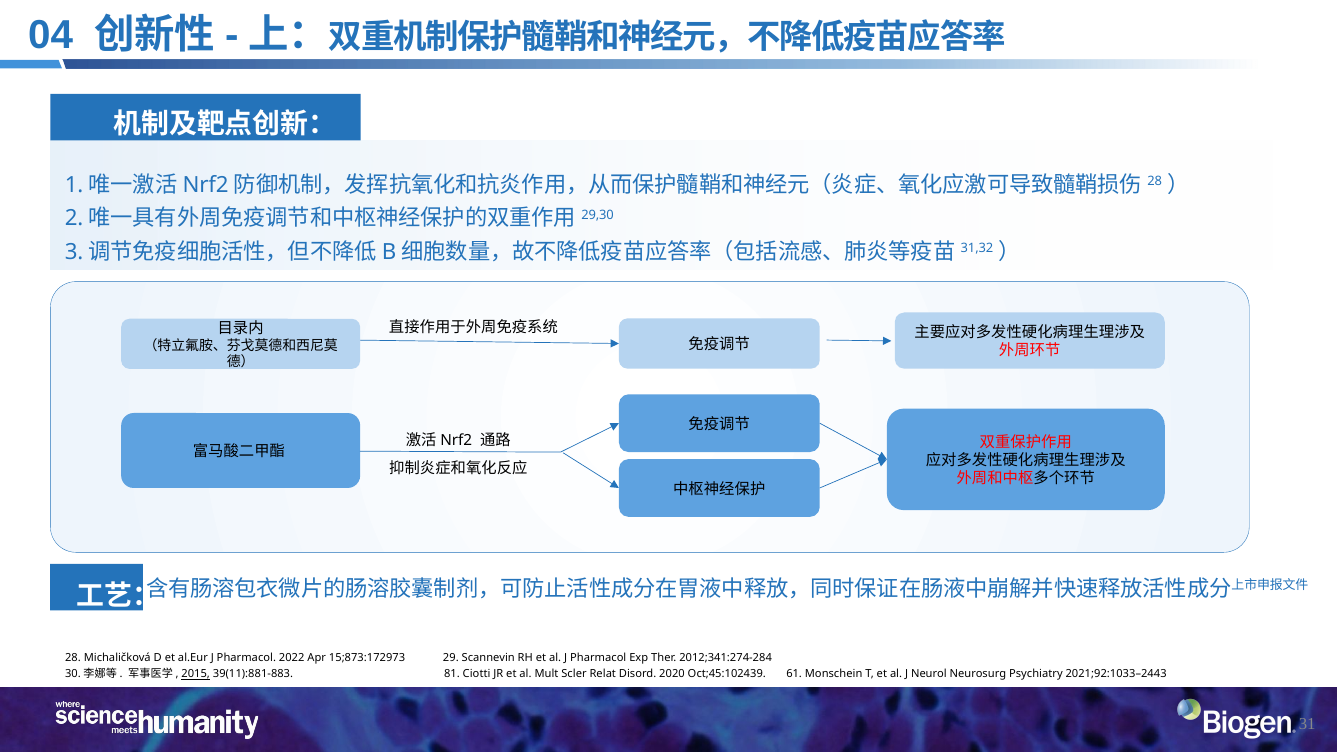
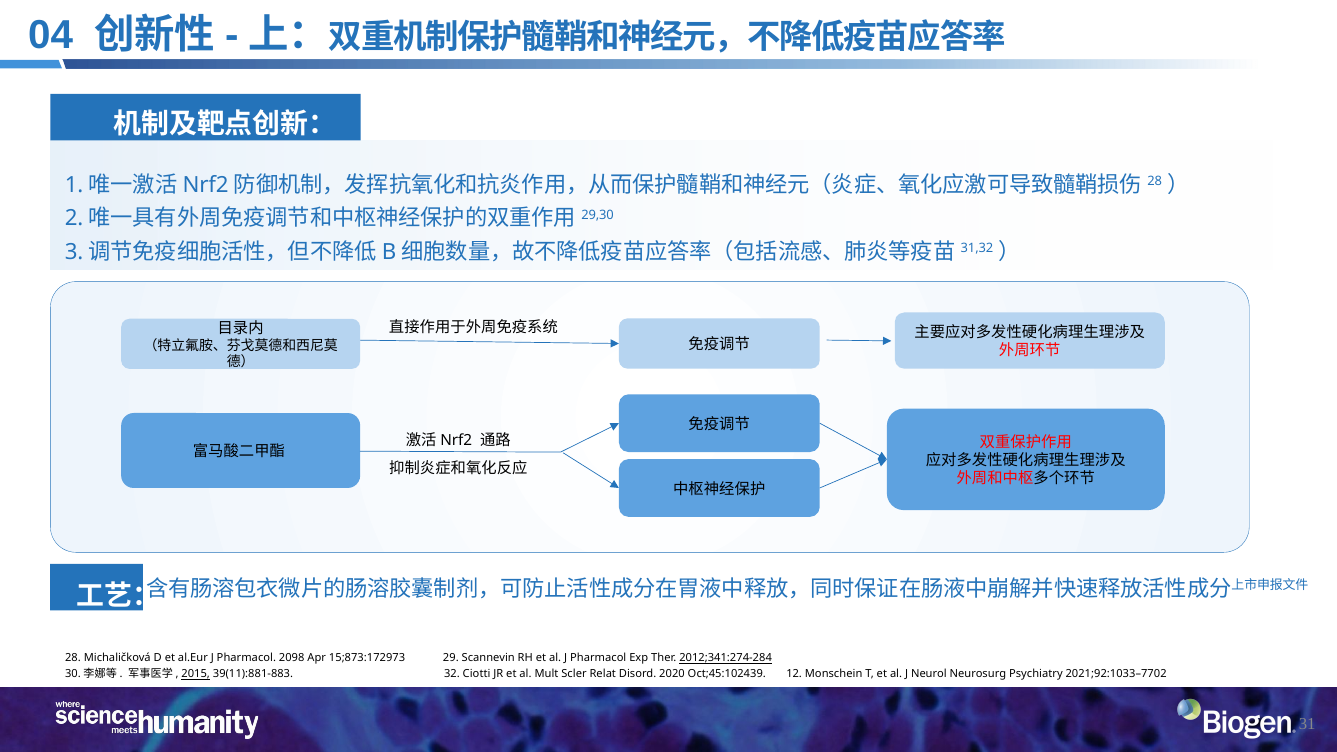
2022: 2022 -> 2098 (292, 658)
2012;341:274-284 underline: none -> present (726, 658)
81: 81 -> 32 (452, 674)
61: 61 -> 12 (794, 674)
2021;92:1033–2443: 2021;92:1033–2443 -> 2021;92:1033–7702 (1116, 674)
